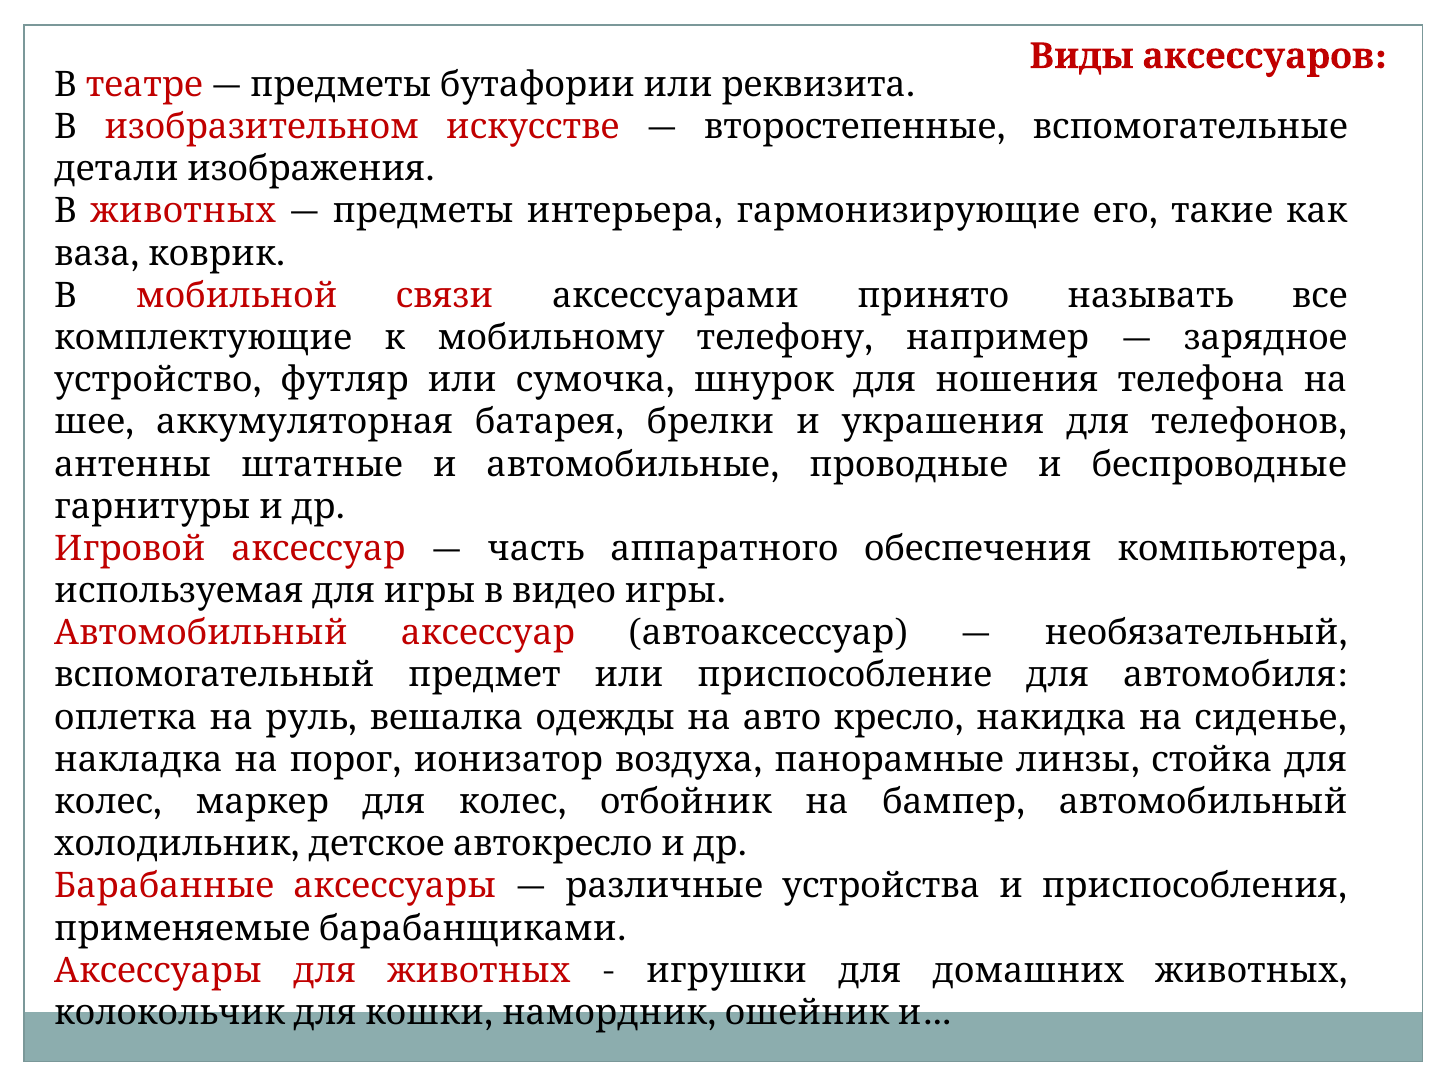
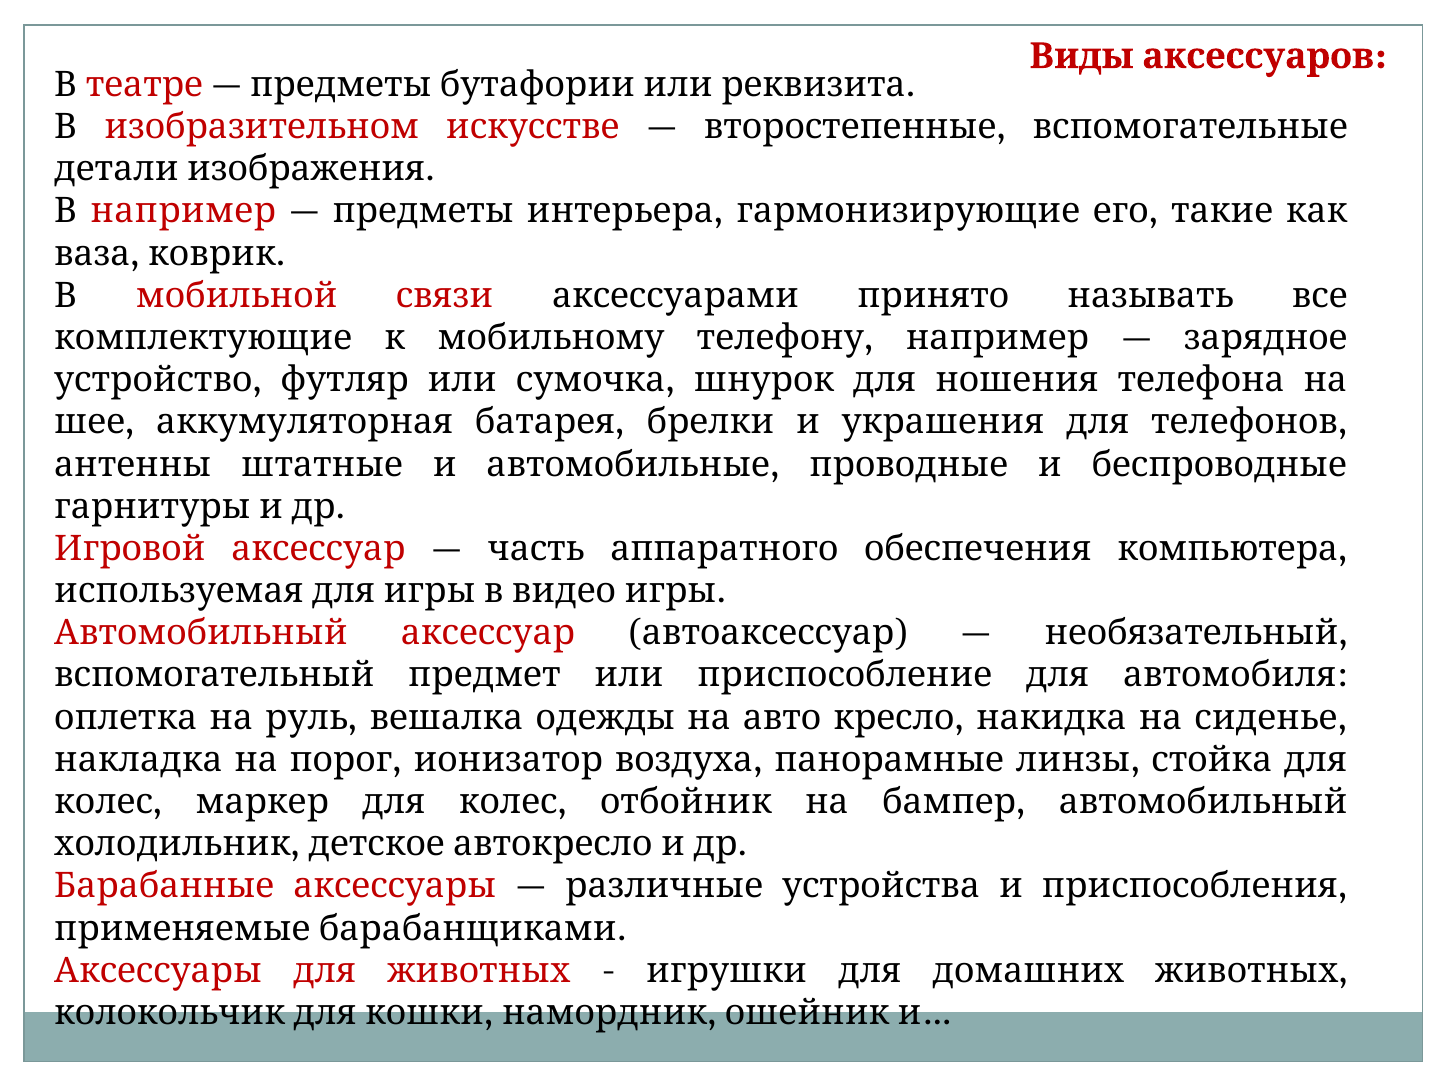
В животных: животных -> например (183, 211)
